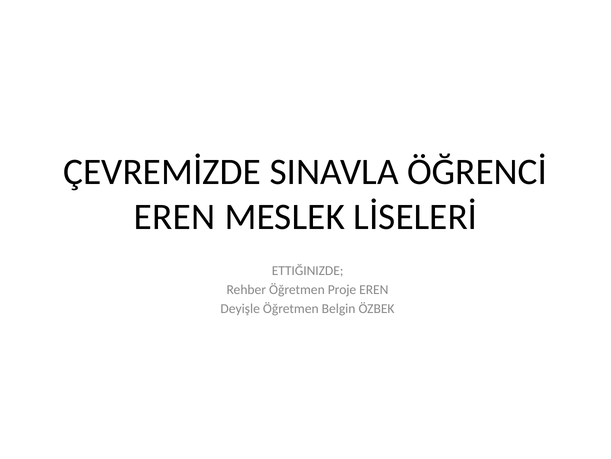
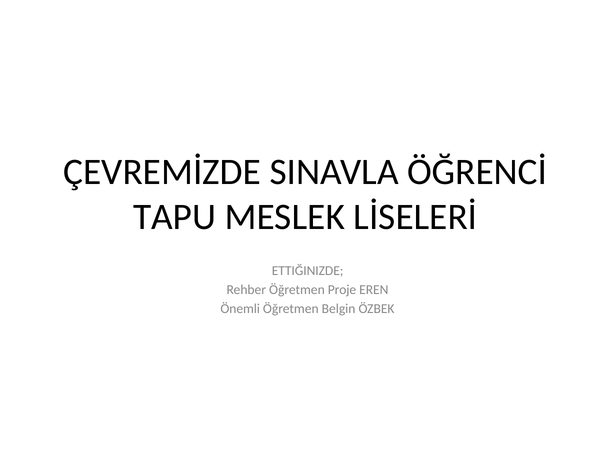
EREN: EREN -> TAPU (175, 216)
Deyişle: Deyişle -> Önemli (240, 308)
